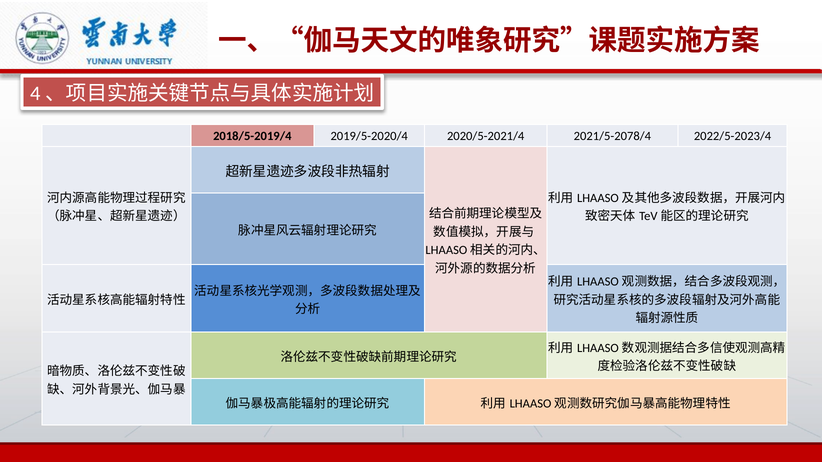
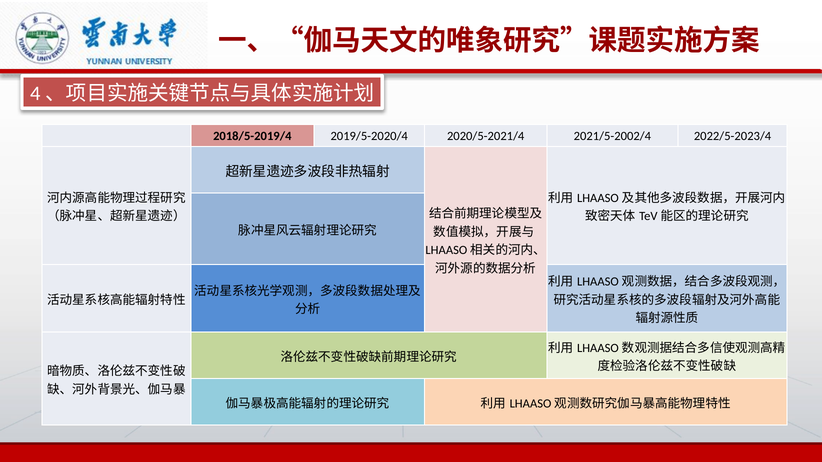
2021/5-2078/4: 2021/5-2078/4 -> 2021/5-2002/4 (612, 136)
